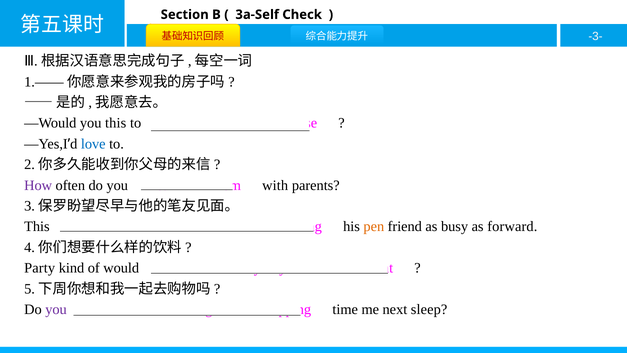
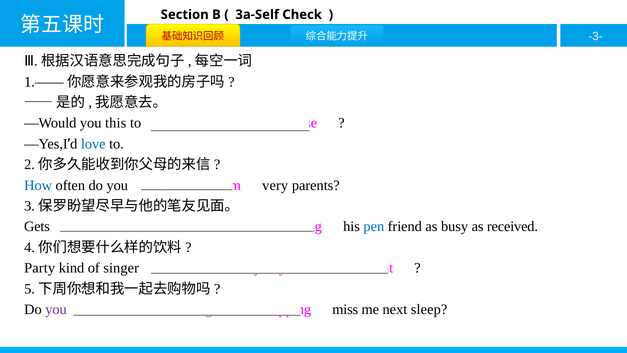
How colour: purple -> blue (38, 185)
with: with -> very (275, 185)
This: This -> Gets (37, 226)
pen colour: orange -> blue (374, 226)
as forward: forward -> received (512, 226)
would: would -> singer (121, 268)
time: time -> miss (345, 309)
